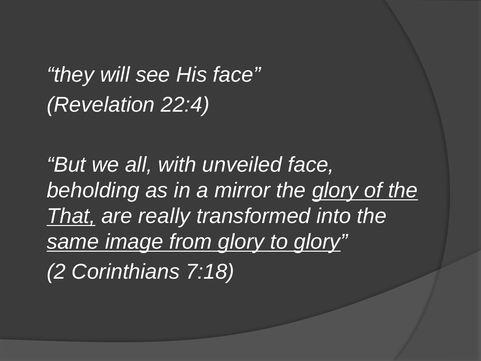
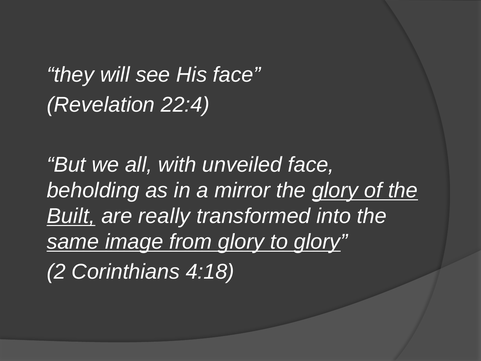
That: That -> Built (71, 216)
7:18: 7:18 -> 4:18 (210, 272)
